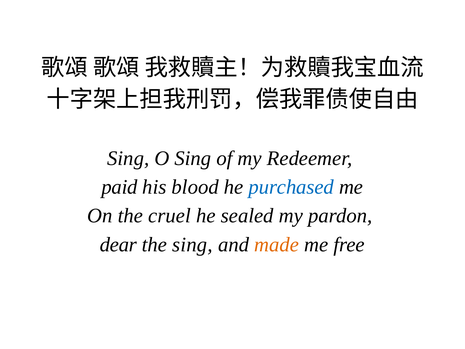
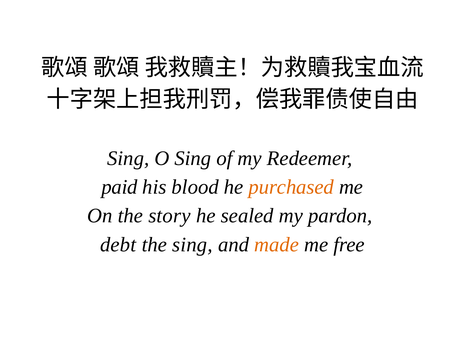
purchased colour: blue -> orange (291, 187)
cruel: cruel -> story (169, 216)
dear: dear -> debt (118, 244)
